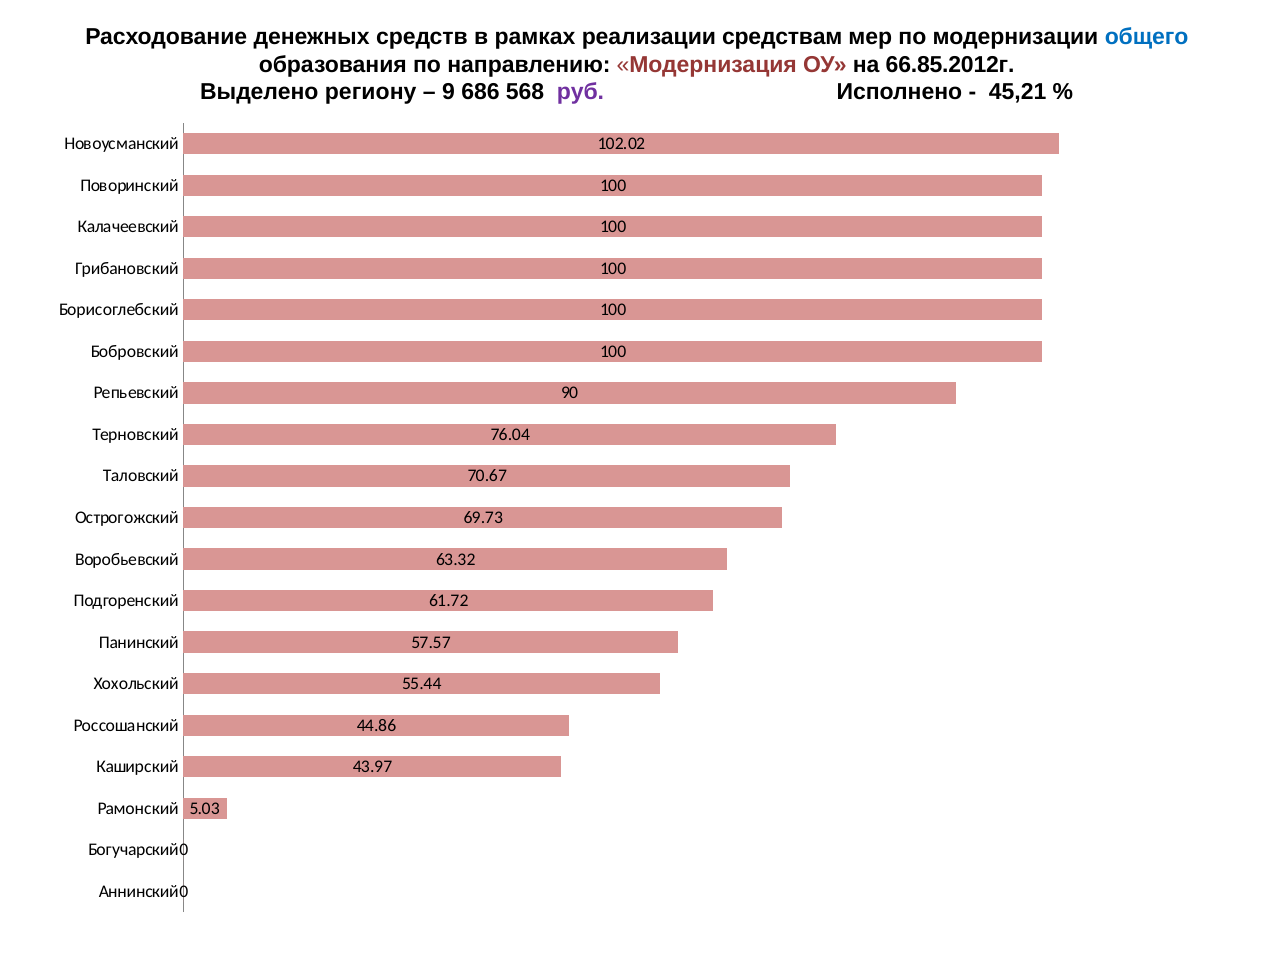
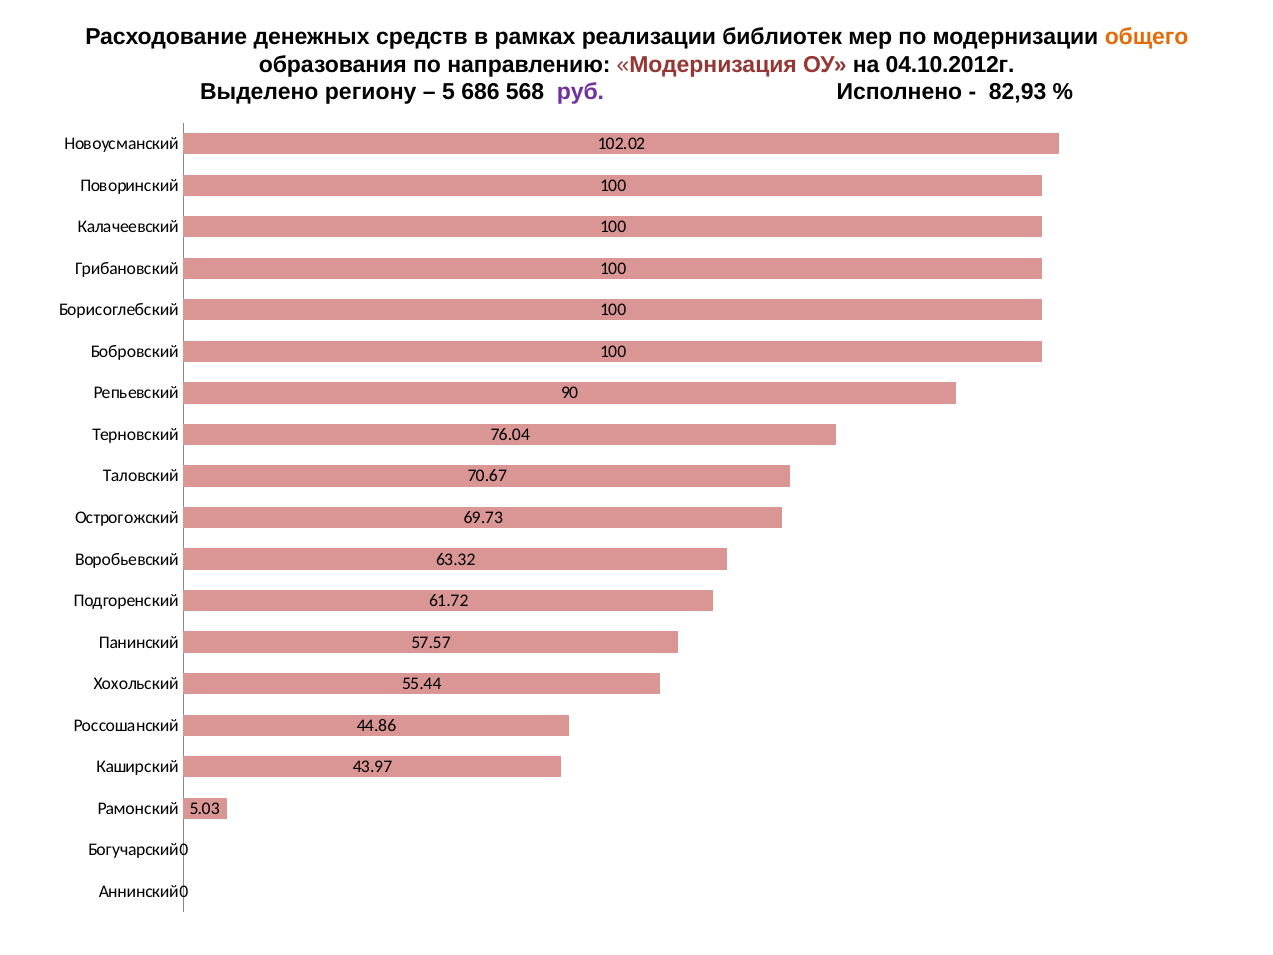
средствам: средствам -> библиотек (782, 37)
общего colour: blue -> orange (1147, 37)
66.85.2012г: 66.85.2012г -> 04.10.2012г (950, 65)
9: 9 -> 5 (448, 92)
45,21: 45,21 -> 82,93 (1018, 92)
